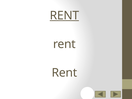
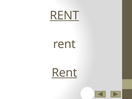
Rent underline: none -> present (64, 73)
